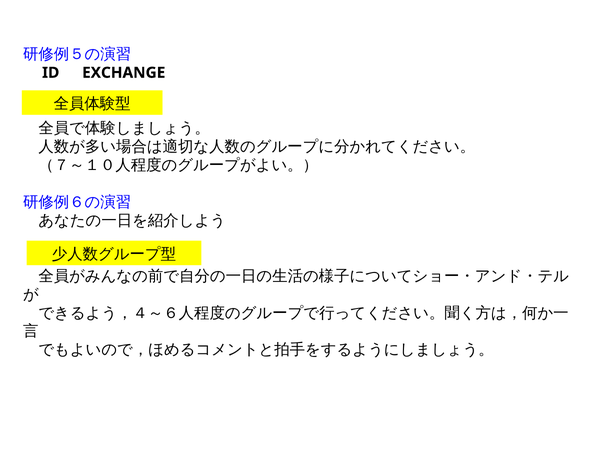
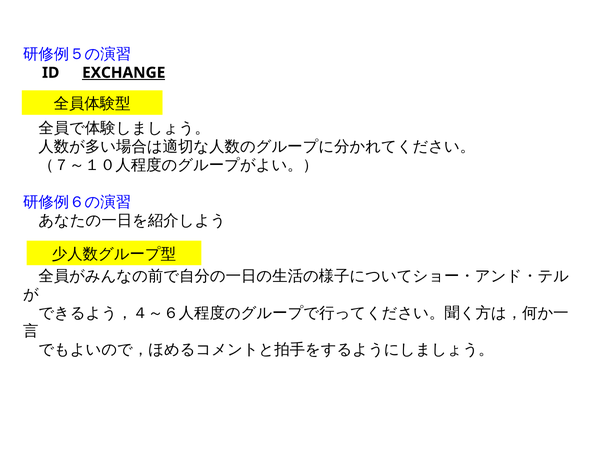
EXCHANGE underline: none -> present (124, 73)
